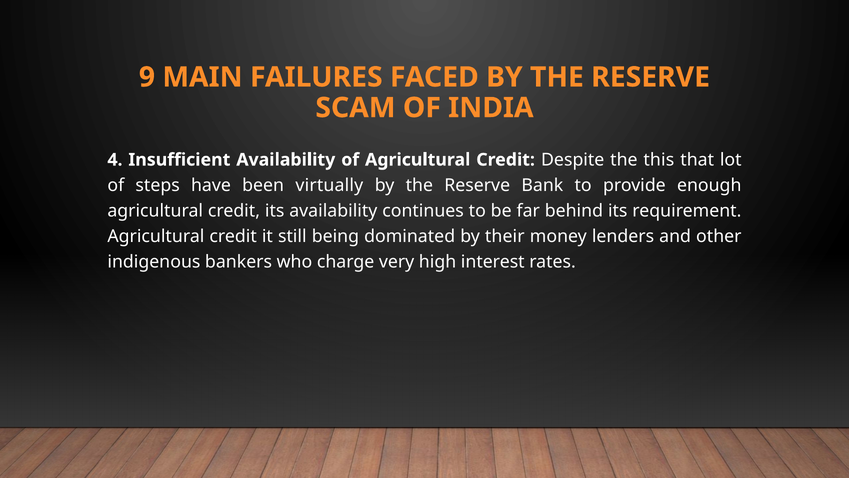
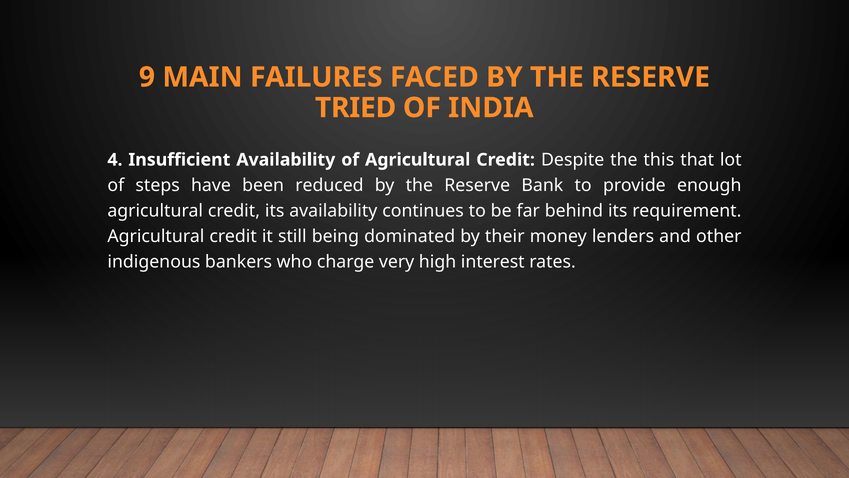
SCAM: SCAM -> TRIED (356, 108)
virtually: virtually -> reduced (329, 185)
